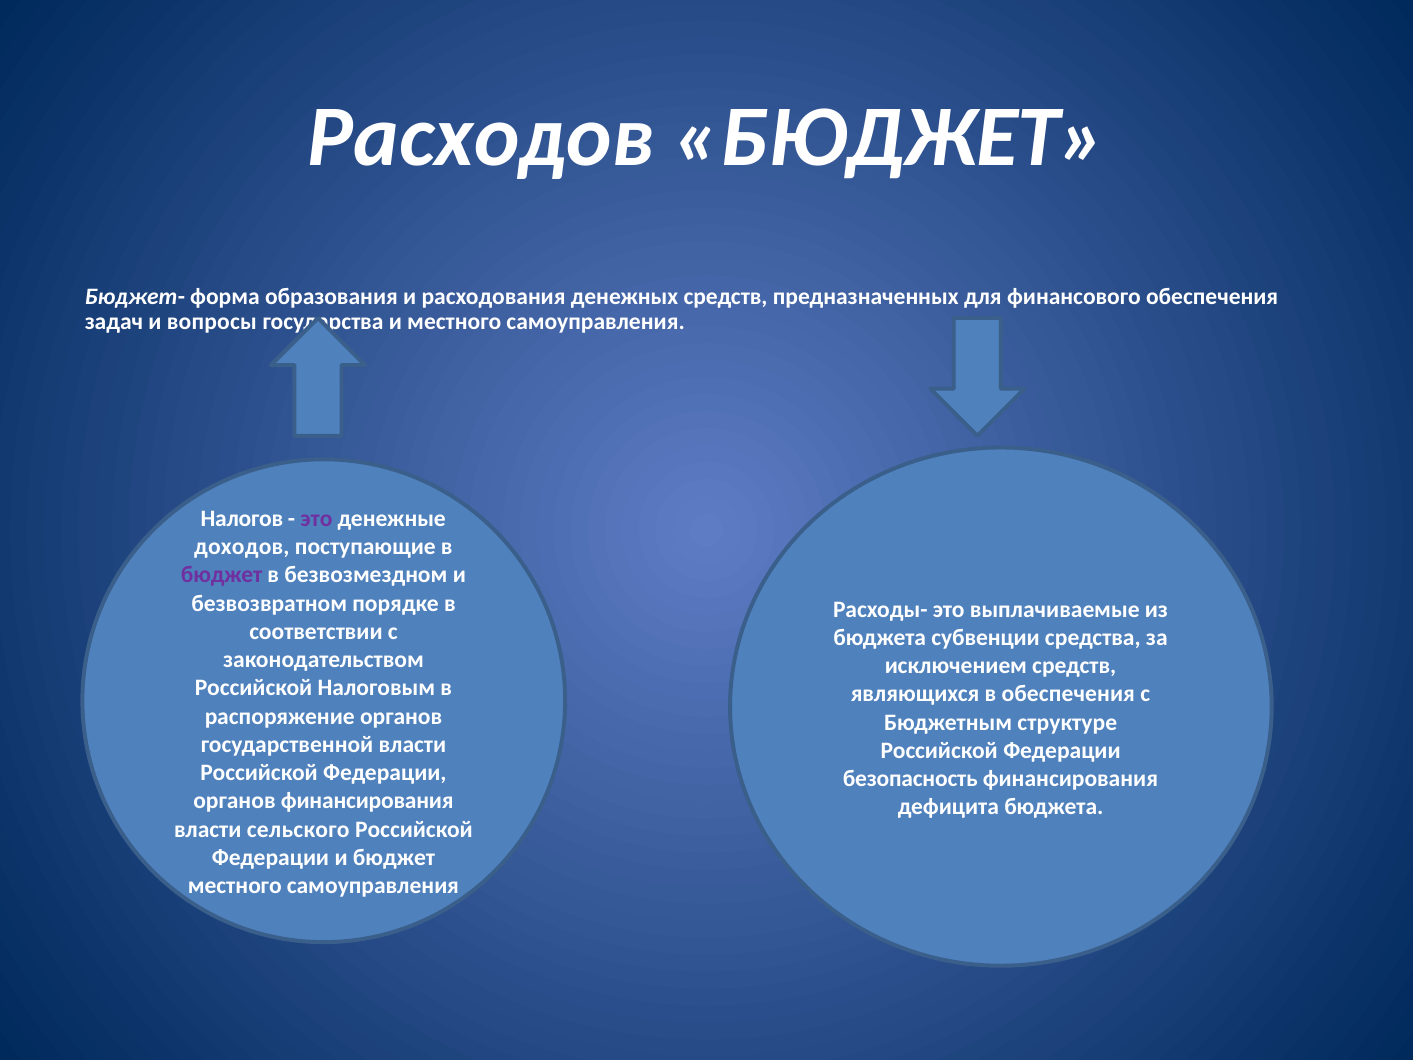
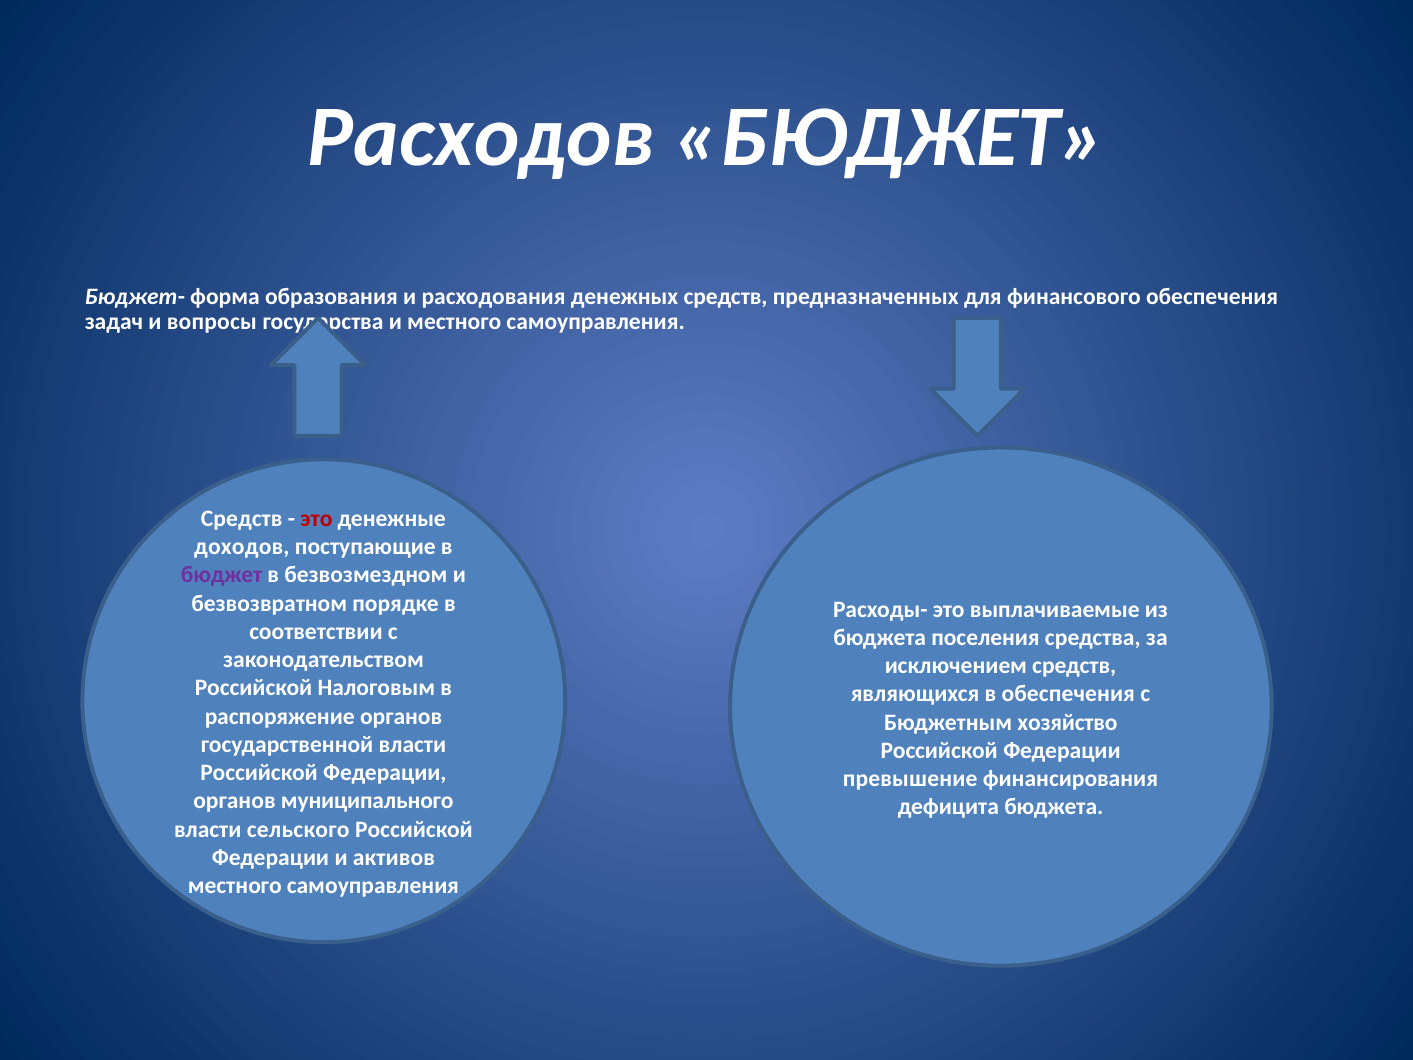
Налогов: Налогов -> Средств (242, 518)
это colour: purple -> red (316, 518)
субвенции: субвенции -> поселения (986, 637)
структуре: структуре -> хозяйство (1067, 722)
безопасность: безопасность -> превышение (910, 779)
органов финансирования: финансирования -> муниципального (367, 801)
и бюджет: бюджет -> активов (394, 858)
